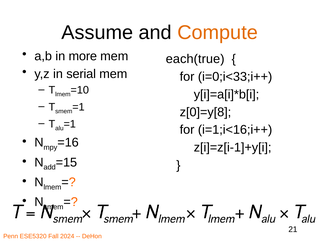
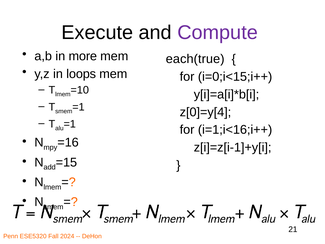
Assume: Assume -> Execute (97, 33)
Compute colour: orange -> purple (218, 33)
serial: serial -> loops (81, 74)
i=0;i<33;i++: i=0;i<33;i++ -> i=0;i<15;i++ (235, 77)
z[0]=y[8: z[0]=y[8 -> z[0]=y[4 (205, 112)
